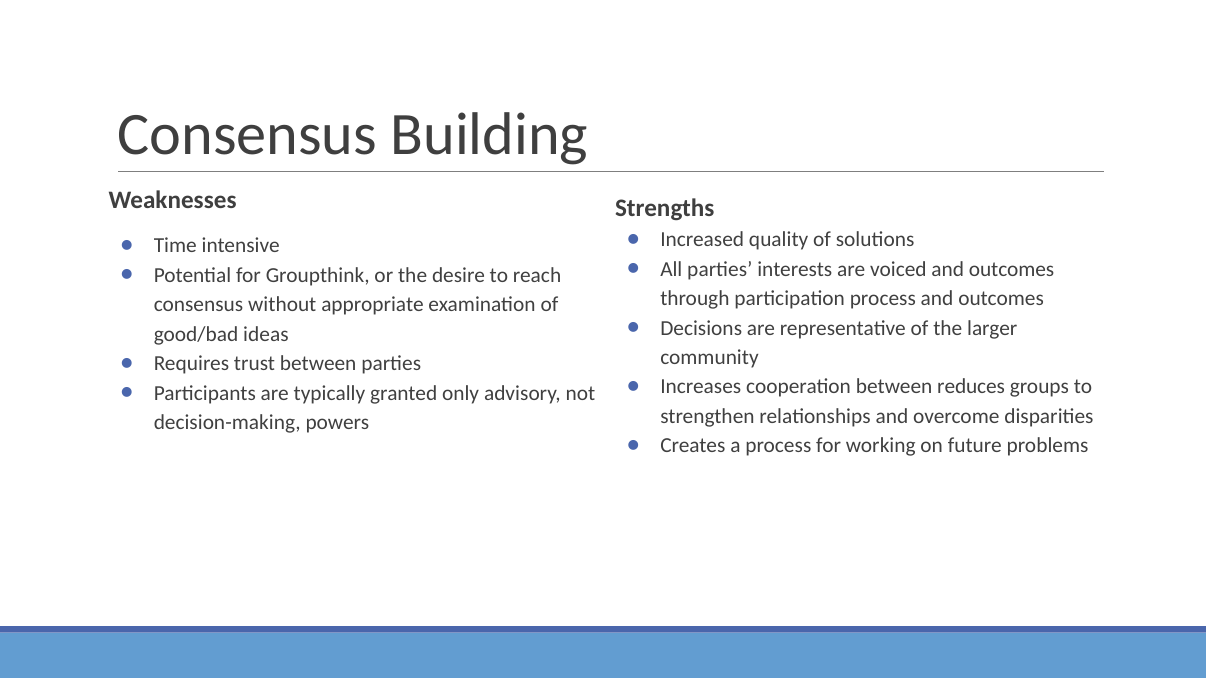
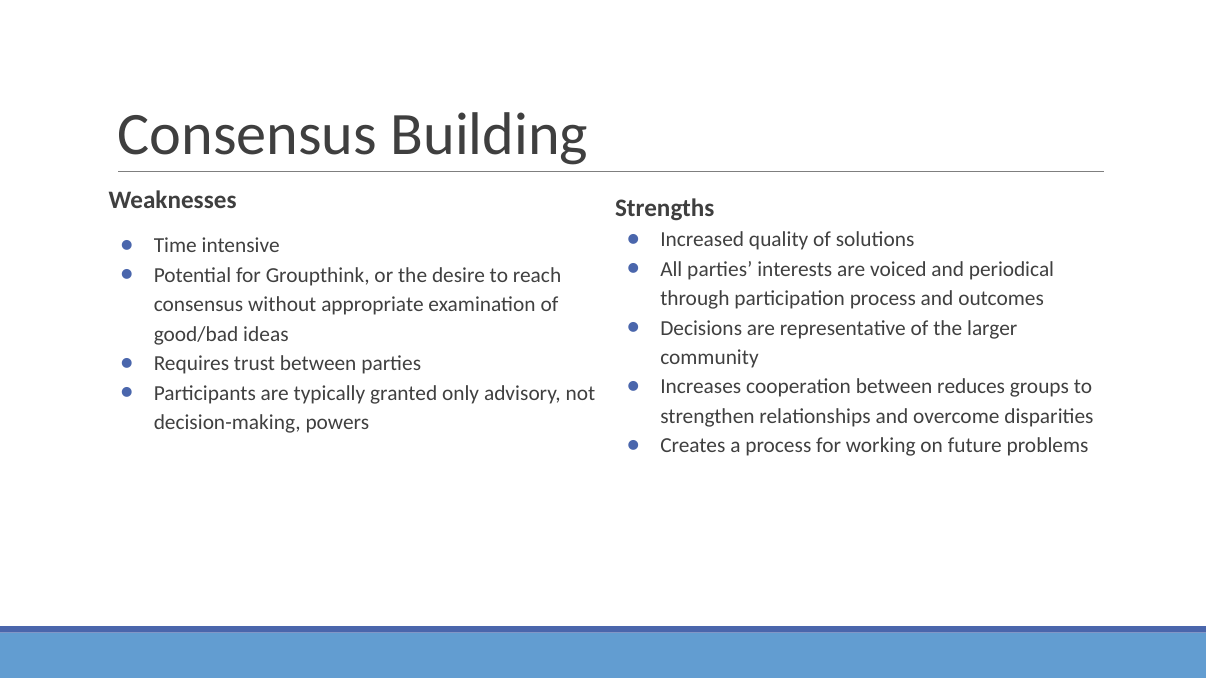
voiced and outcomes: outcomes -> periodical (1012, 269)
